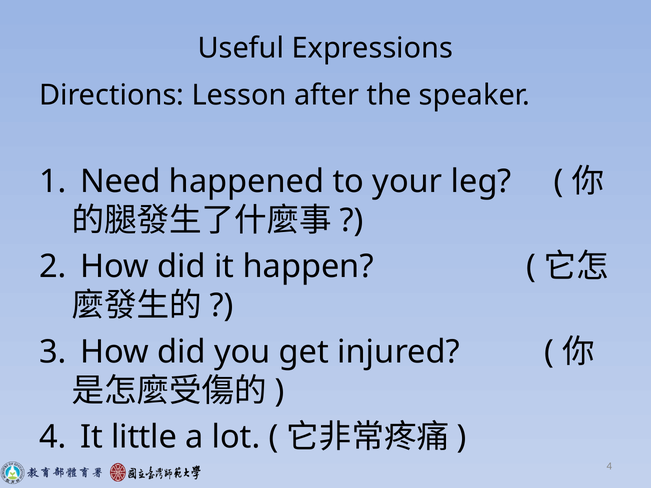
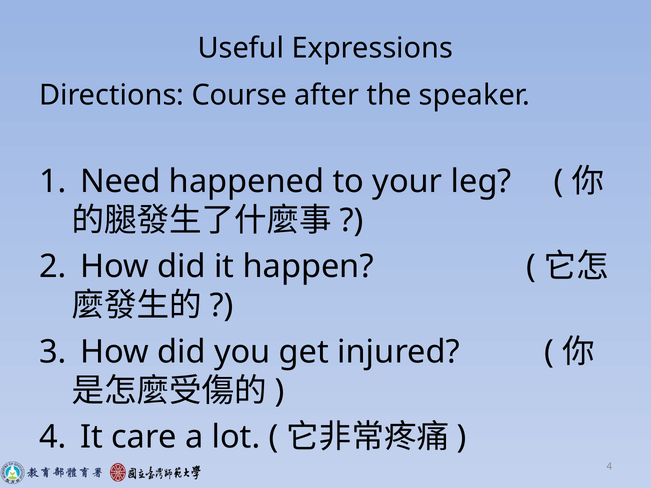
Lesson: Lesson -> Course (239, 95)
little: little -> care (144, 437)
